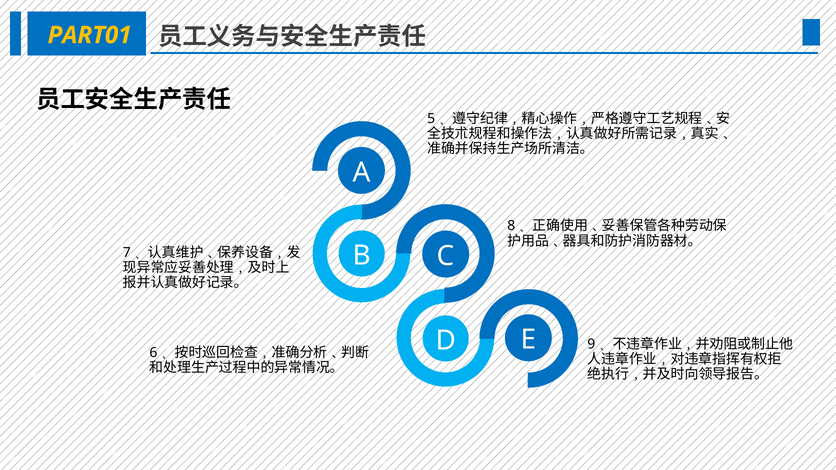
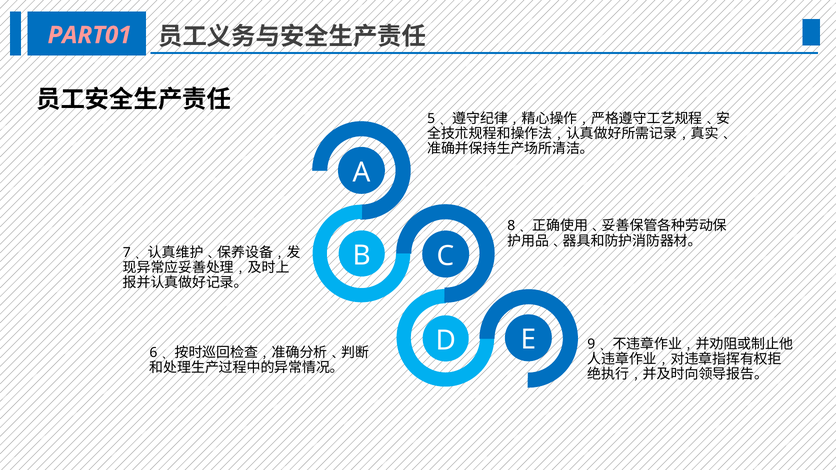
PART01 colour: yellow -> pink (90, 35)
